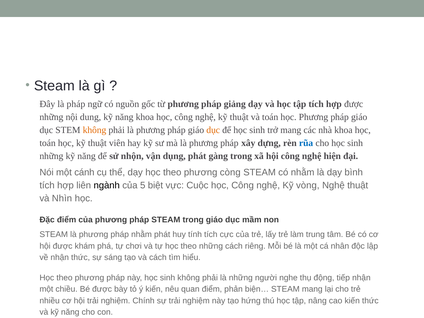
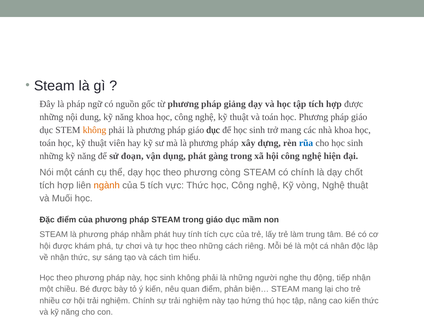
dục colour: orange -> black (213, 130)
nhộn: nhộn -> đoạn (132, 156)
có nhằm: nhằm -> chính (303, 173)
bình: bình -> chốt (354, 173)
ngành colour: black -> orange (107, 186)
5 biệt: biệt -> tích (155, 186)
vực Cuộc: Cuộc -> Thức (197, 186)
Nhìn: Nhìn -> Muối (62, 199)
